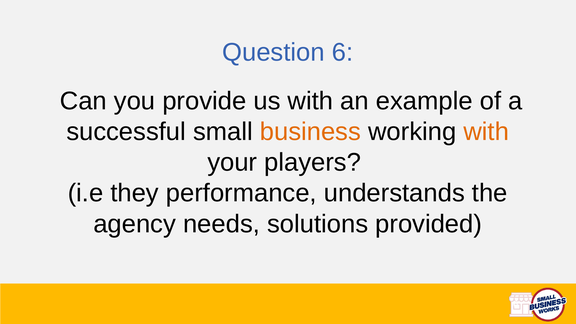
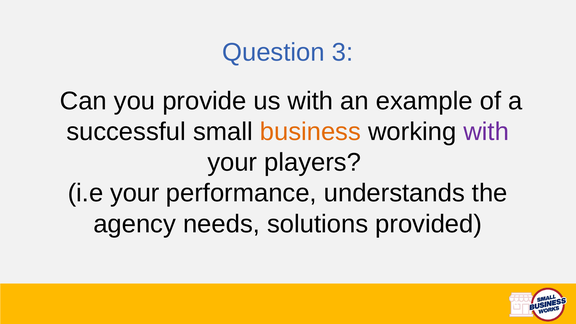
Question 6: 6 -> 3 (342, 52)
with colour: orange -> purple (486, 132)
i.e they: they -> your (135, 193)
